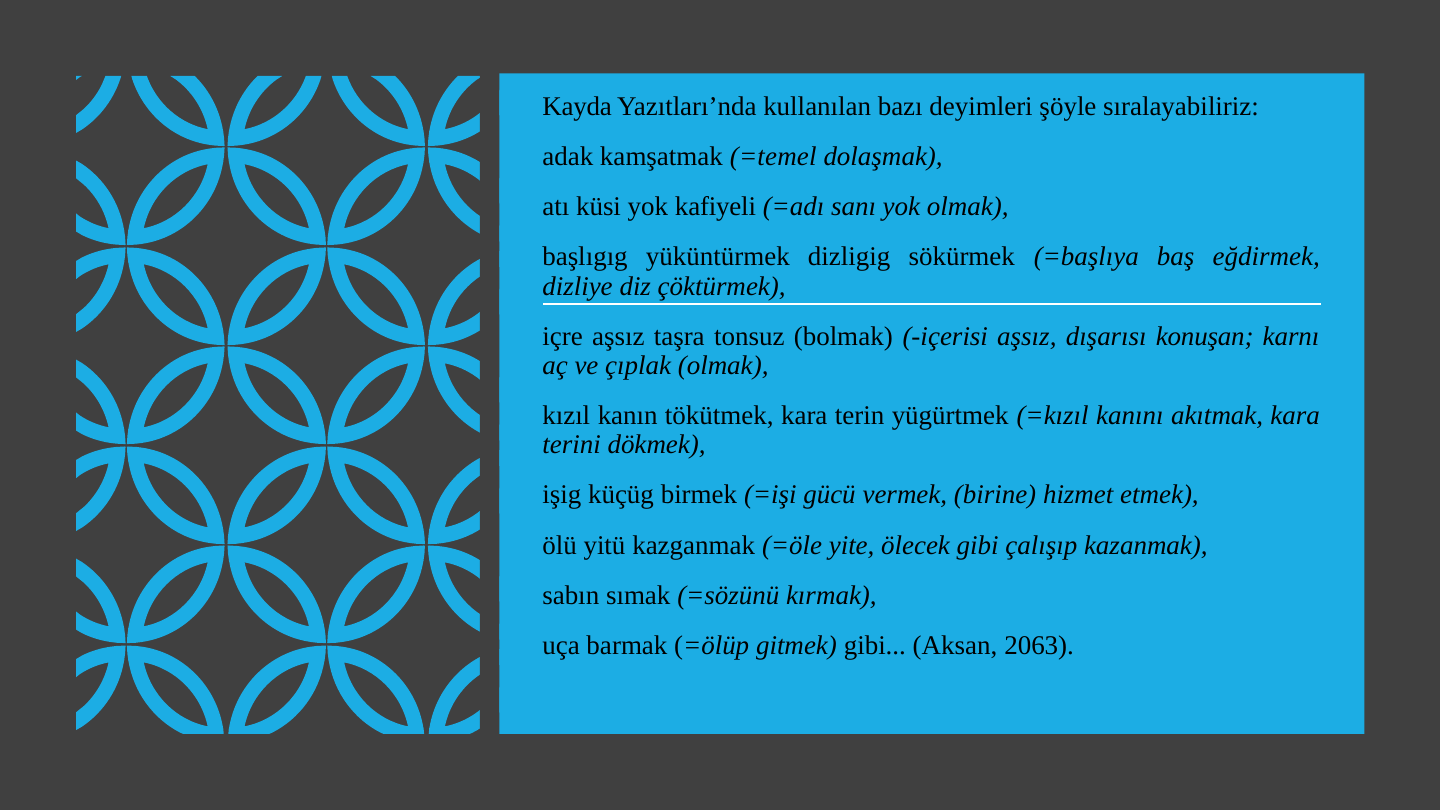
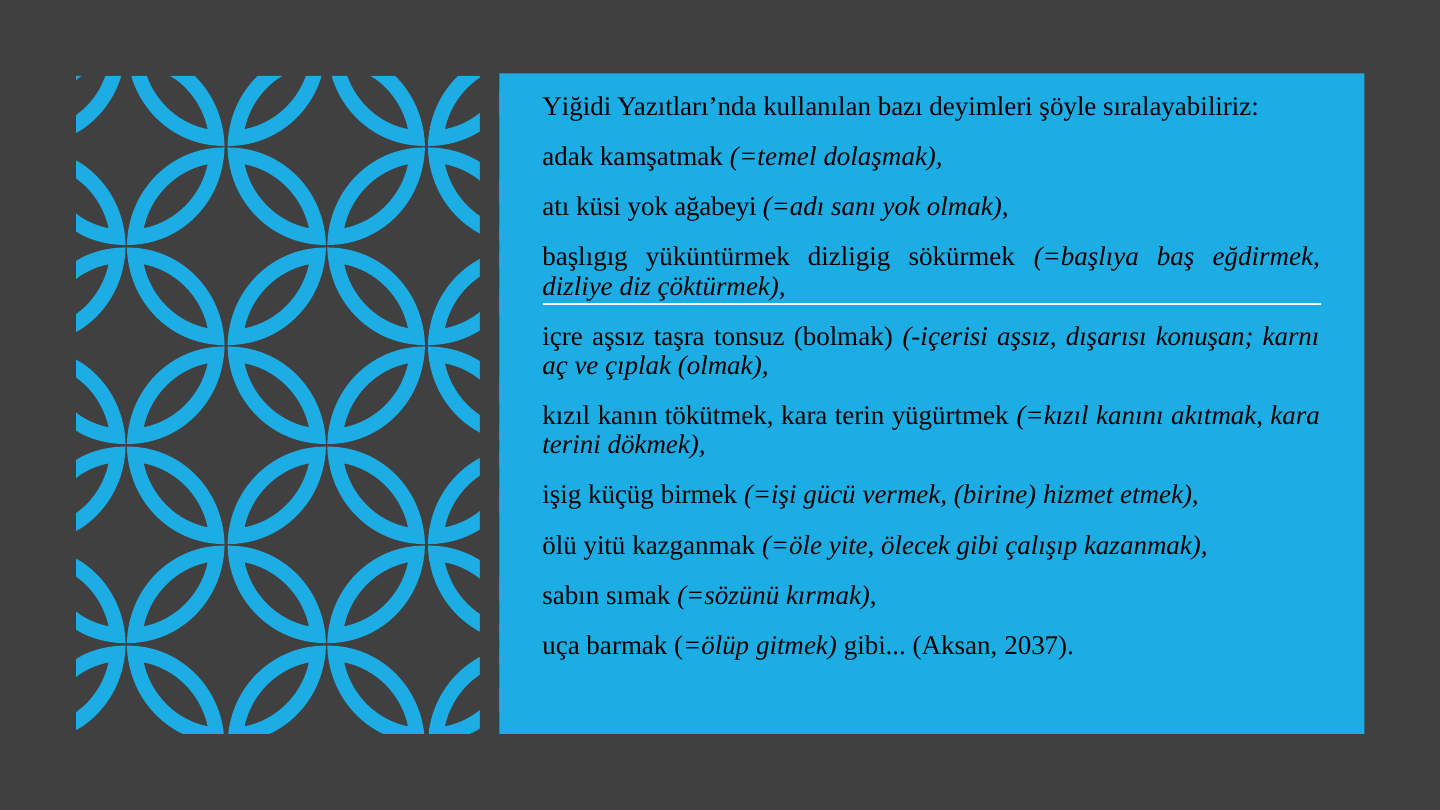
Kayda: Kayda -> Yiğidi (577, 106)
kafiyeli: kafiyeli -> ağabeyi (716, 207)
2063: 2063 -> 2037 (1039, 646)
